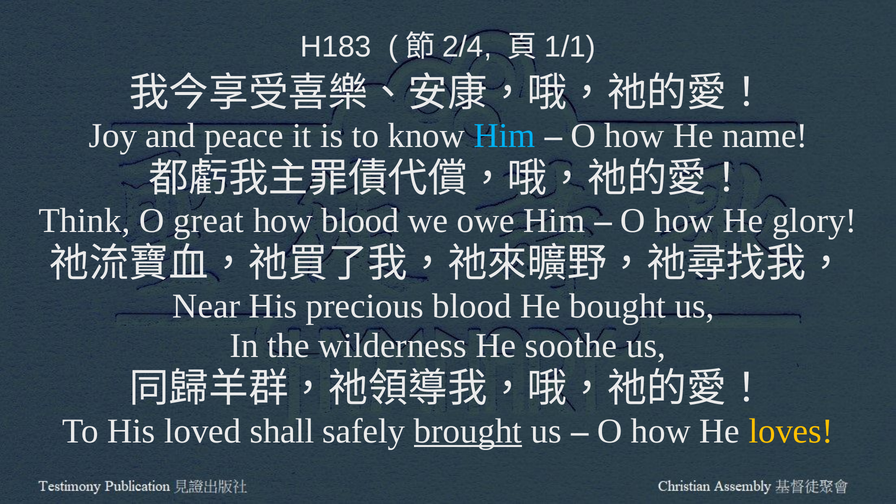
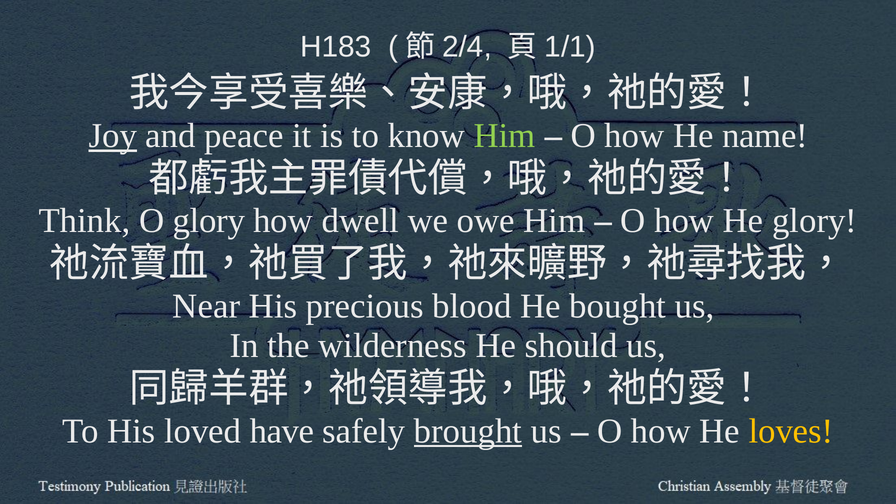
Joy underline: none -> present (113, 136)
Him colour: light blue -> light green (504, 136)
O great: great -> glory (209, 221)
how blood: blood -> dwell (360, 221)
soothe: soothe -> should (571, 346)
shall: shall -> have (282, 431)
